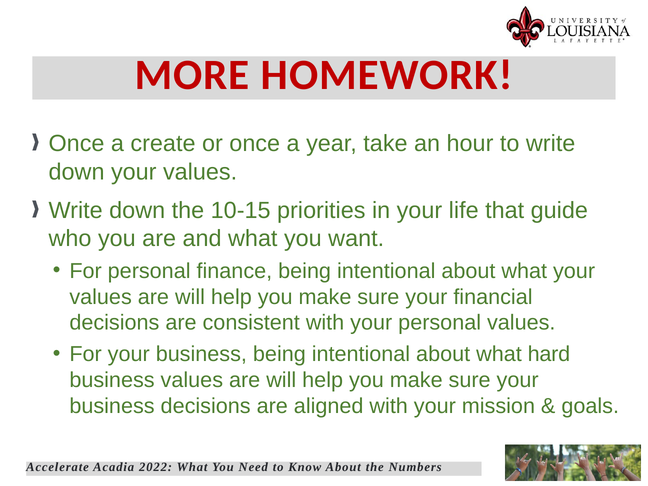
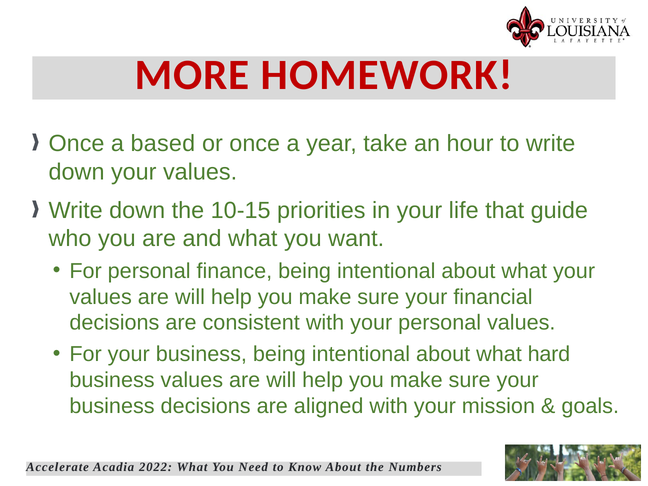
create: create -> based (163, 144)
